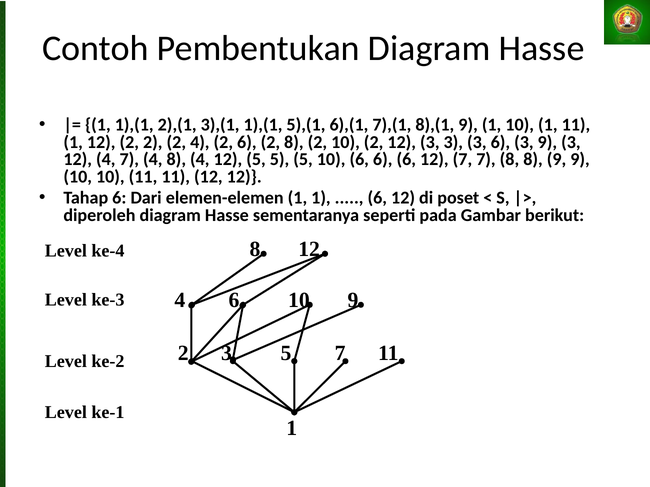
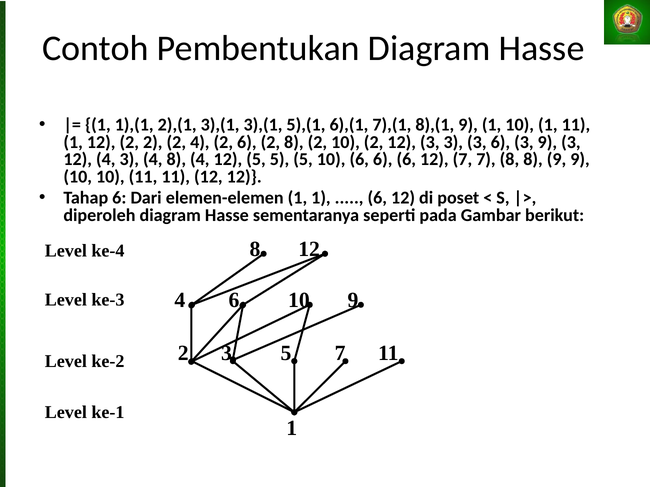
3),(1 1),(1: 1),(1 -> 3),(1 (263, 125)
4 7: 7 -> 3 (129, 160)
